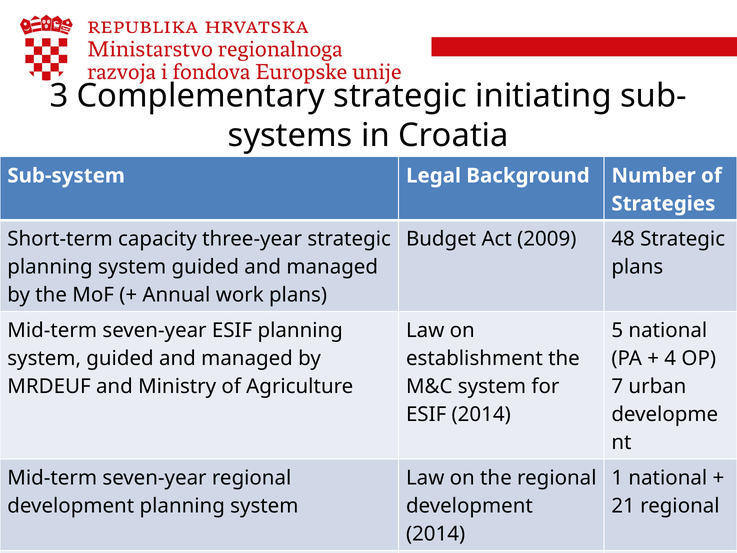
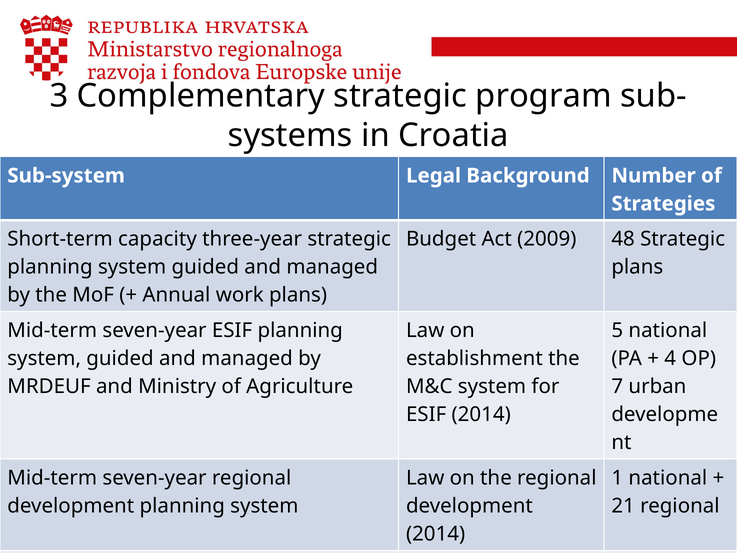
initiating: initiating -> program (544, 96)
